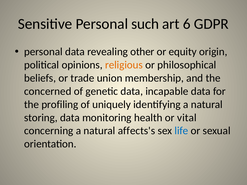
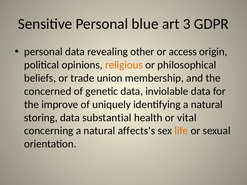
such: such -> blue (145, 24)
6: 6 -> 3 (187, 24)
equity: equity -> access (183, 52)
incapable: incapable -> inviolable (167, 91)
profiling: profiling -> improve (60, 105)
monitoring: monitoring -> substantial (107, 118)
life colour: blue -> orange (181, 131)
